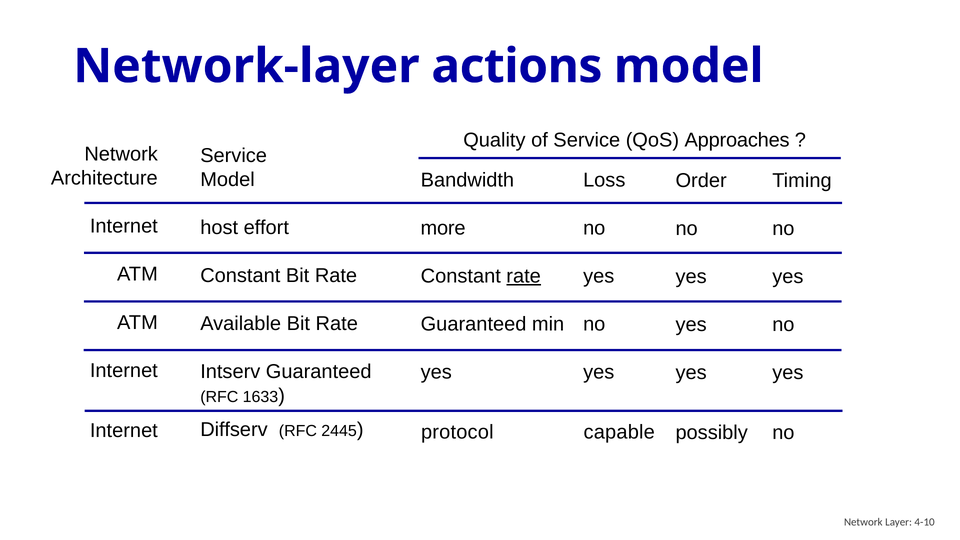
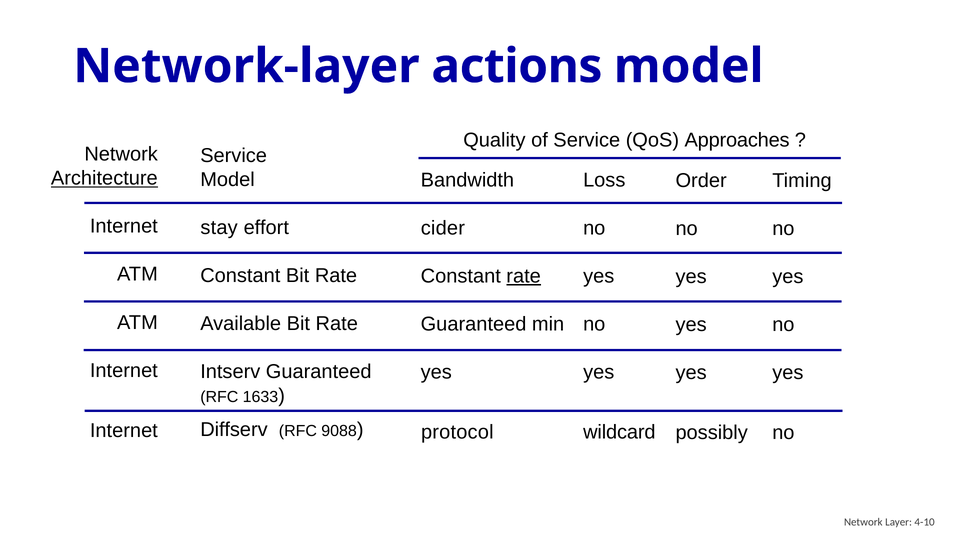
Architecture underline: none -> present (104, 178)
host: host -> stay (219, 228)
more: more -> cider (443, 228)
2445: 2445 -> 9088 (339, 431)
capable: capable -> wildcard (619, 432)
